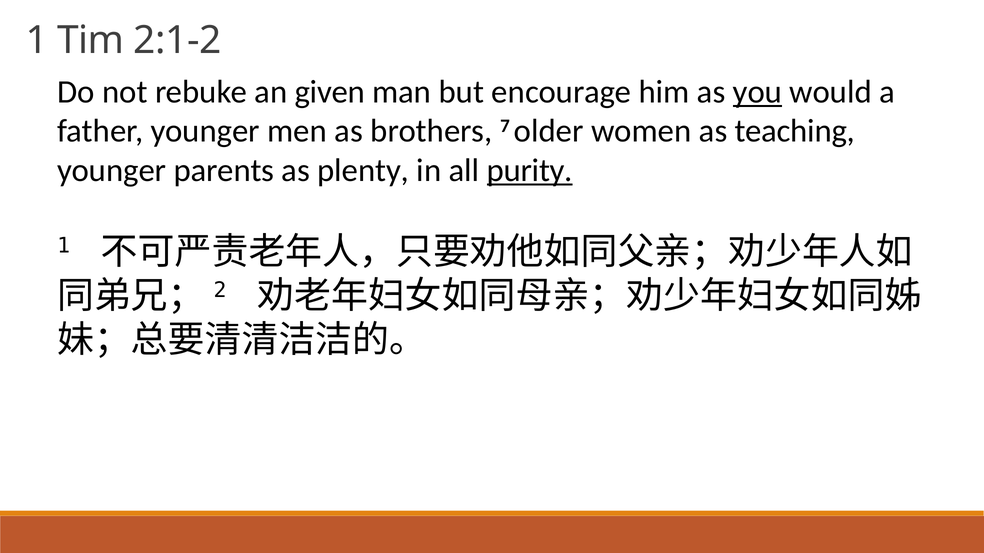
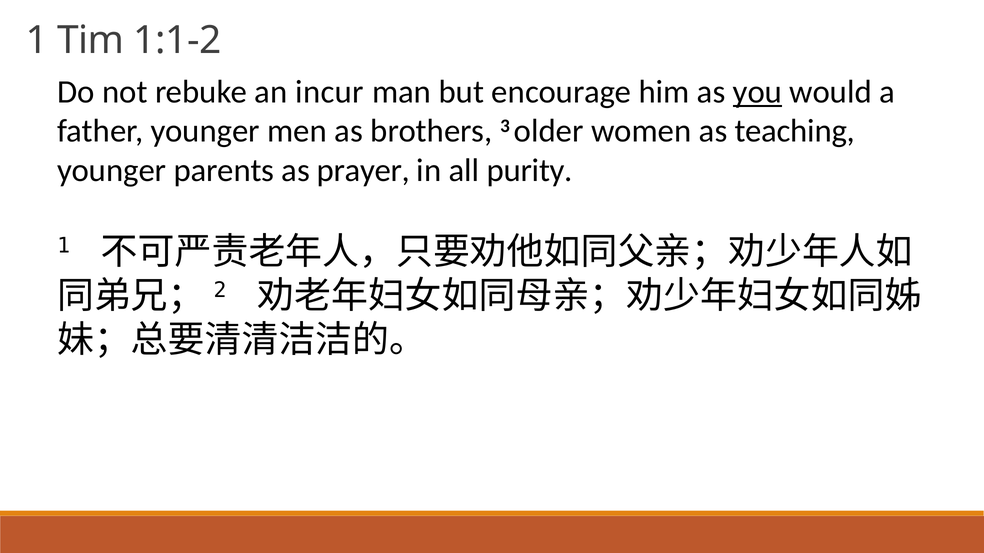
2:1-2: 2:1-2 -> 1:1-2 (177, 40)
given: given -> incur (329, 92)
7: 7 -> 3 (505, 126)
plenty: plenty -> prayer (363, 171)
purity underline: present -> none (530, 171)
